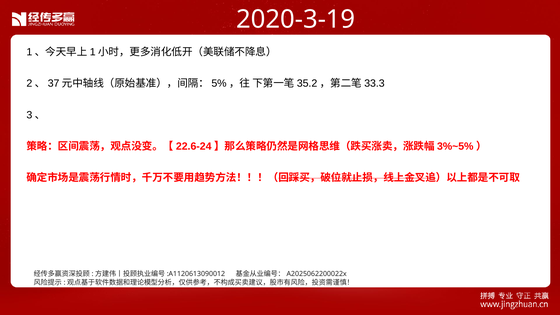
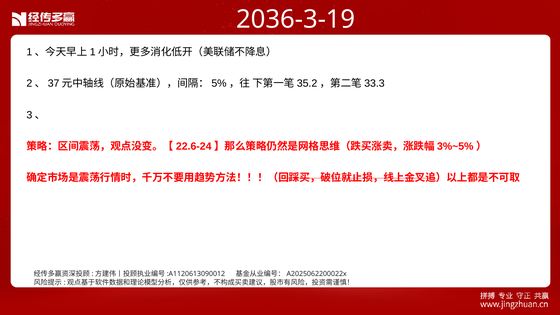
2020-3-19: 2020-3-19 -> 2036-3-19 (296, 19)
